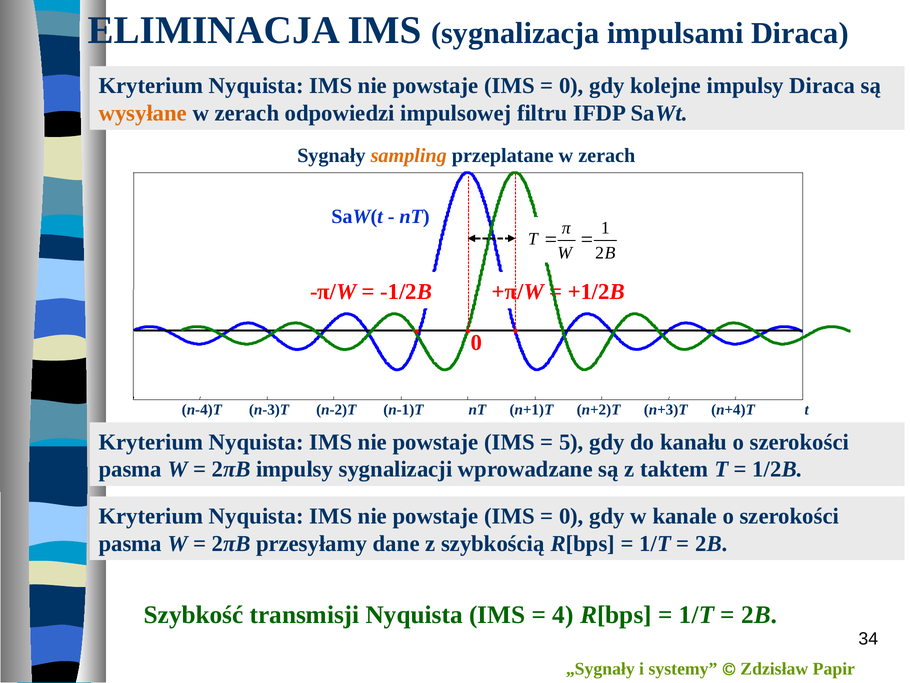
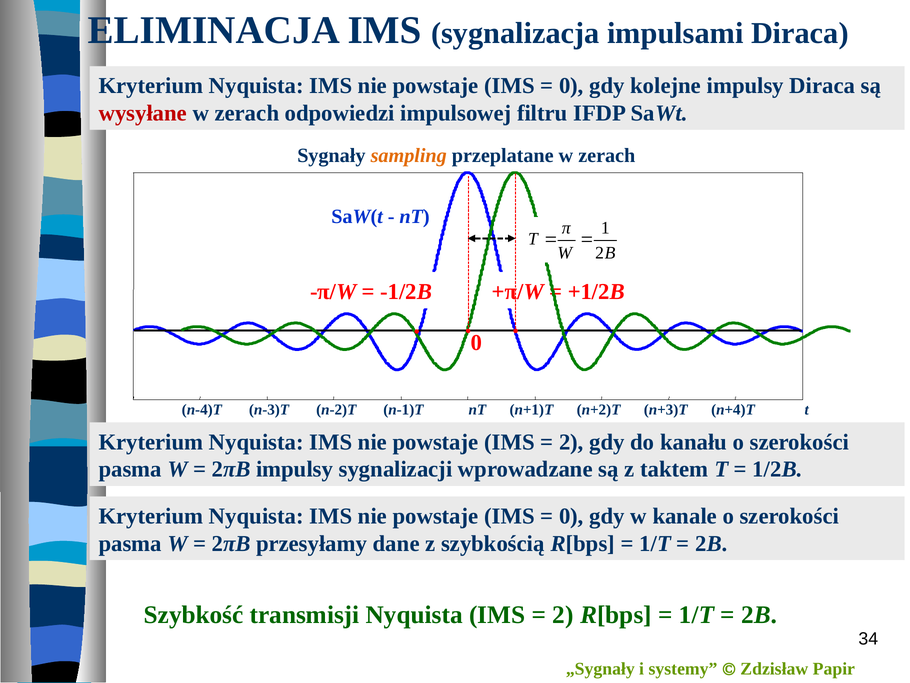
wysyłane colour: orange -> red (143, 113)
5: 5 -> 2 (571, 442)
4: 4 -> 2 (563, 614)
